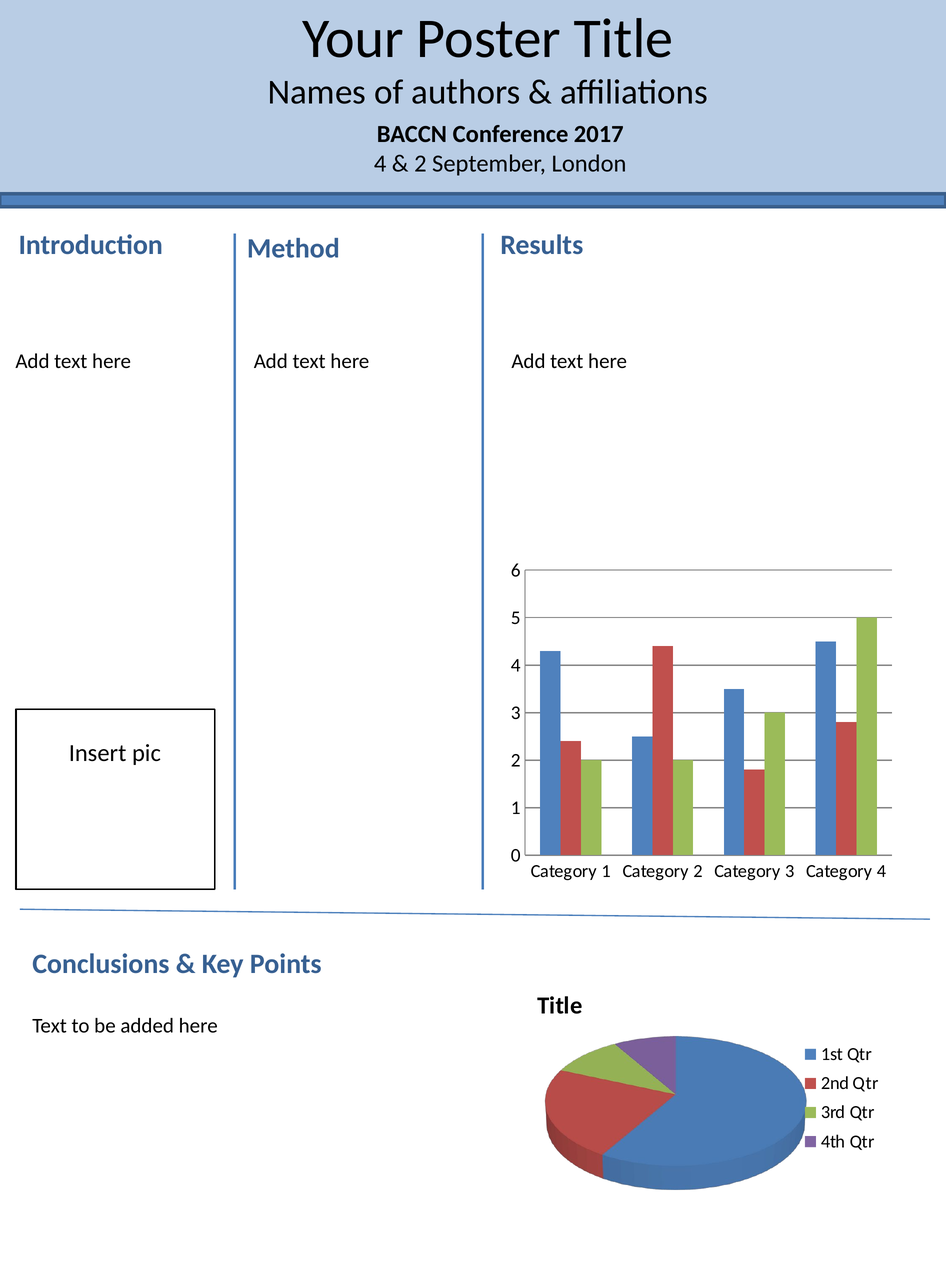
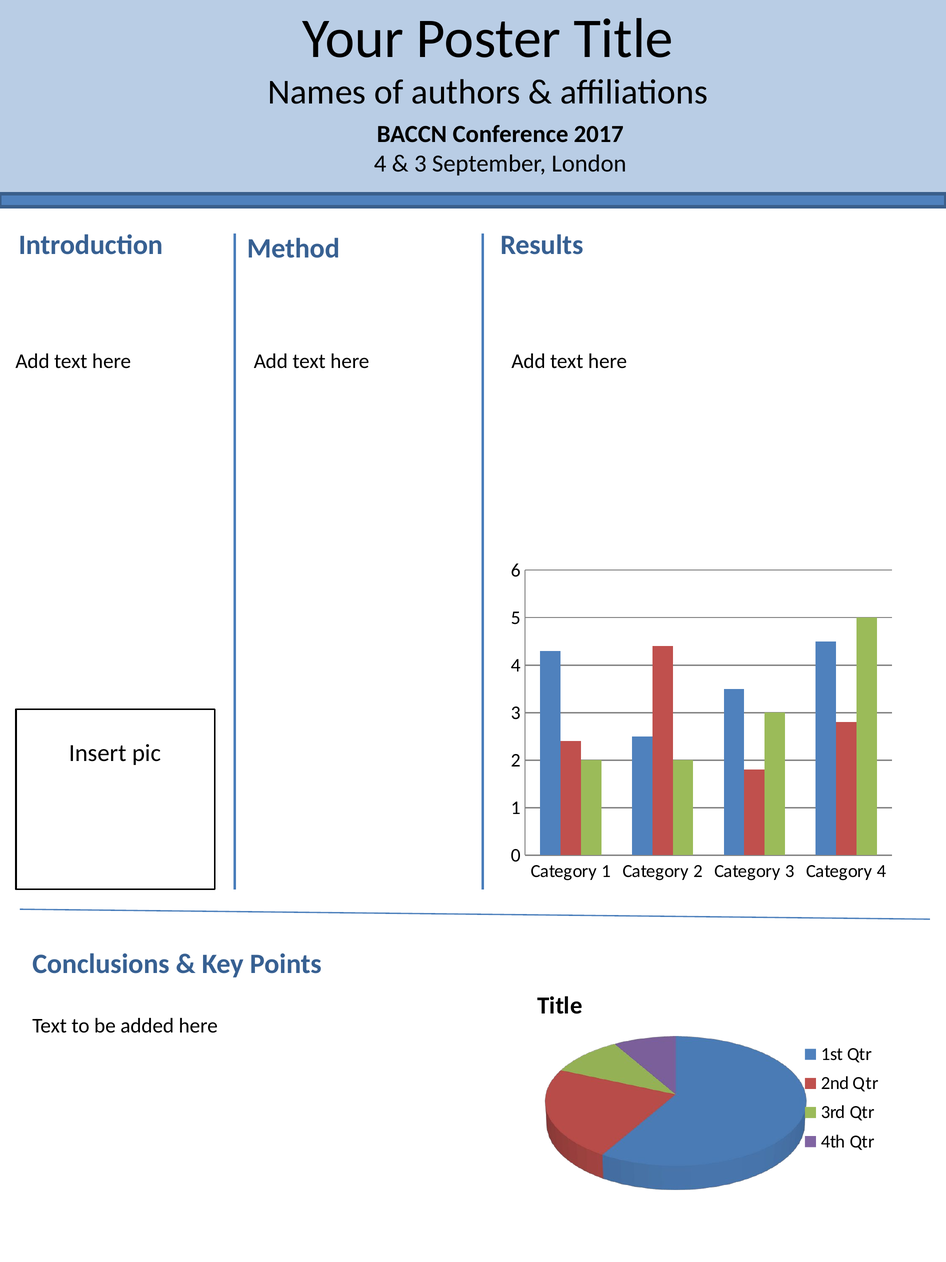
2: 2 -> 3 (420, 164)
